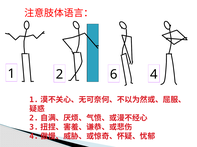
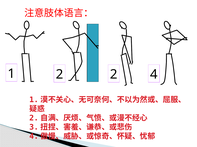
2 6: 6 -> 2 (114, 75)
